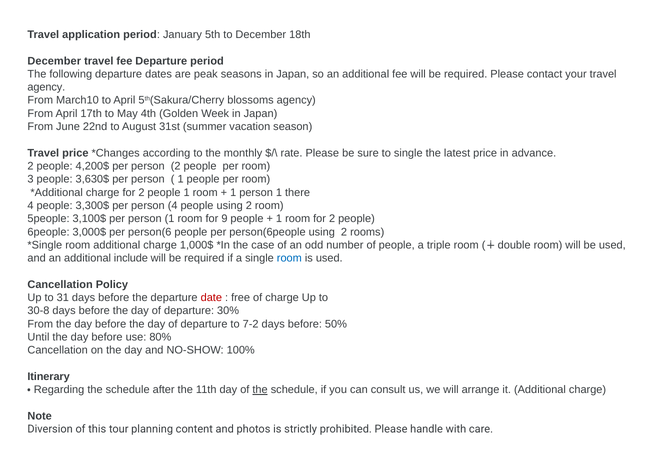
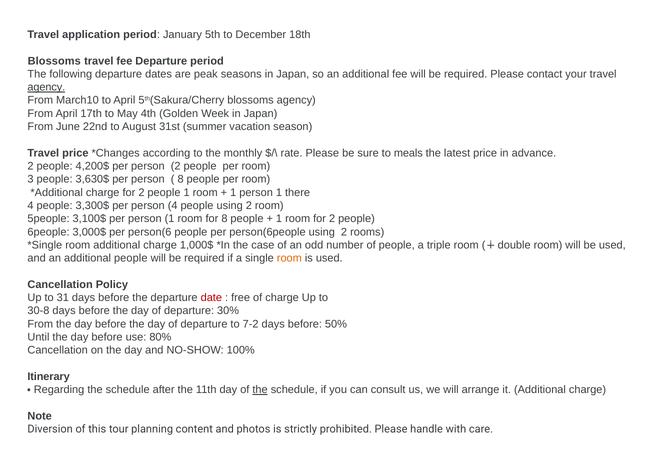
December: December -> Blossoms (54, 61)
agency underline: none -> present (46, 87)
to single: single -> meals (408, 153)
1: 1 -> 8 (181, 179)
for 9: 9 -> 8 (224, 219)
additional include: include -> people (131, 258)
room colour: blue -> orange (289, 258)
